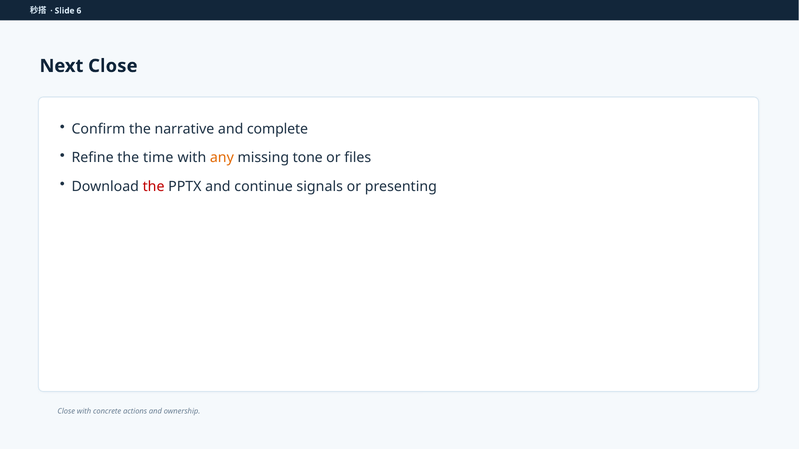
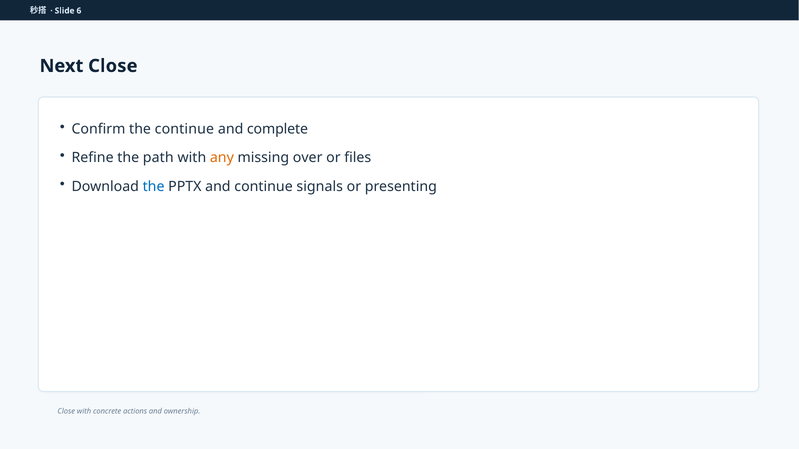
the narrative: narrative -> continue (184, 129)
time: time -> path (158, 158)
tone: tone -> over (308, 158)
the colour: red -> blue (154, 187)
